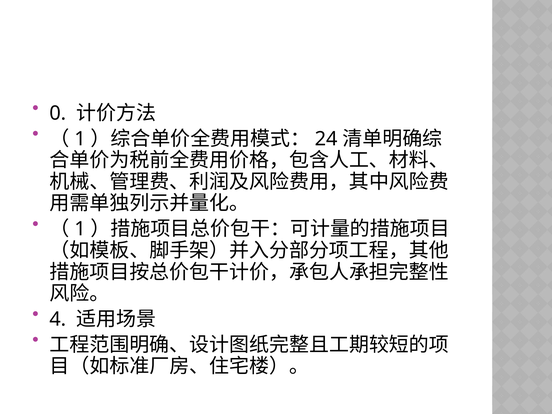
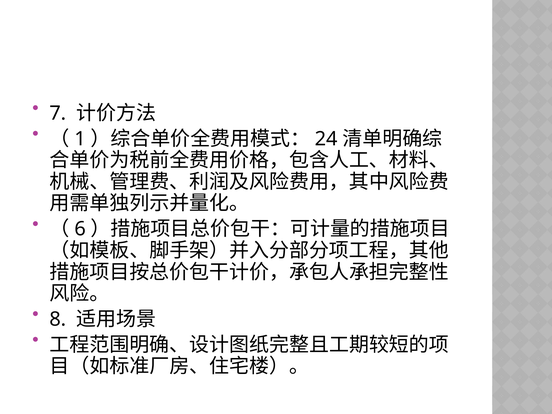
0: 0 -> 7 (58, 113)
1: 1 -> 6 (80, 229)
4: 4 -> 8 (58, 319)
